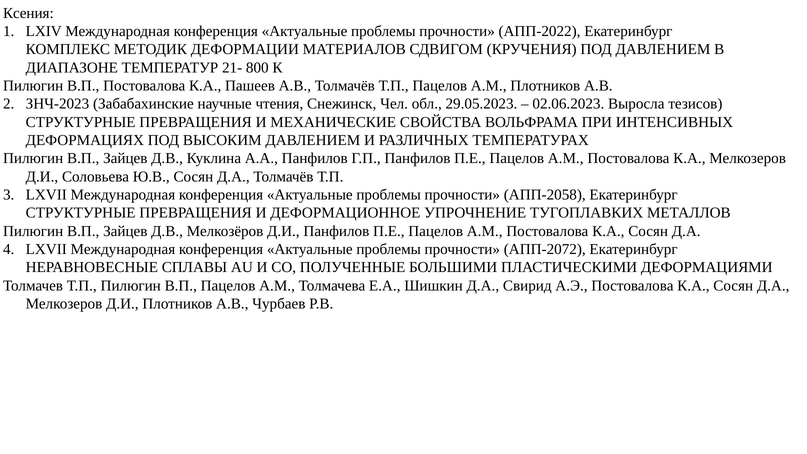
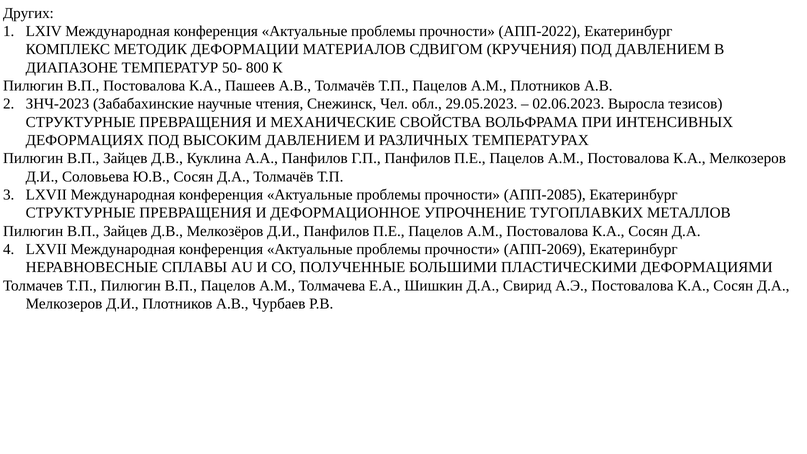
Ксения: Ксения -> Других (28, 13)
21-: 21- -> 50- (232, 68)
АПП-2058: АПП-2058 -> АПП-2085 (545, 195)
АПП-2072: АПП-2072 -> АПП-2069 (545, 249)
